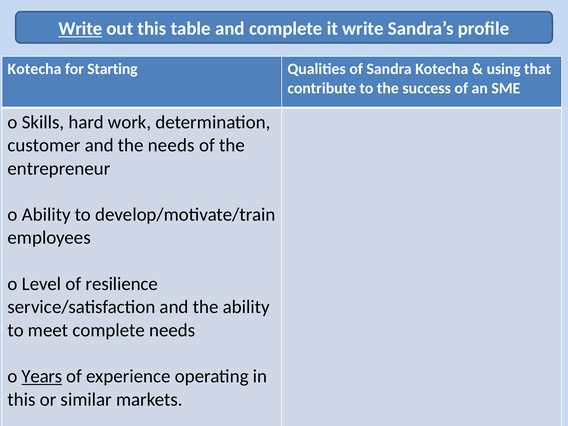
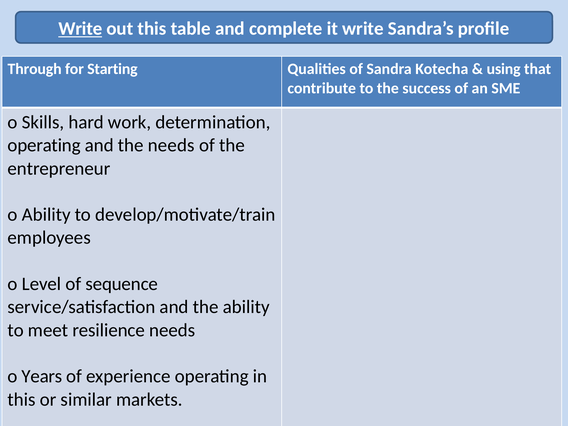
Kotecha: Kotecha -> Through (35, 69)
customer: customer -> operating (44, 145)
resilience: resilience -> sequence (122, 284)
meet complete: complete -> resilience (109, 330)
Years underline: present -> none (42, 376)
